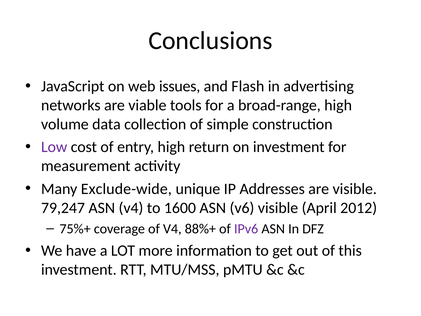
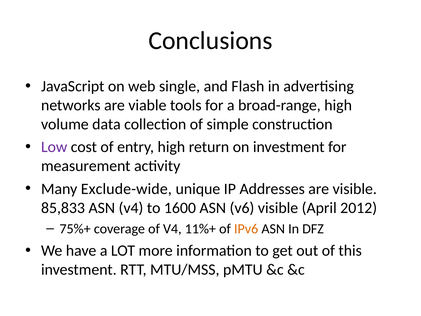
issues: issues -> single (180, 86)
79,247: 79,247 -> 85,833 (63, 208)
88%+: 88%+ -> 11%+ (200, 229)
IPv6 colour: purple -> orange (246, 229)
